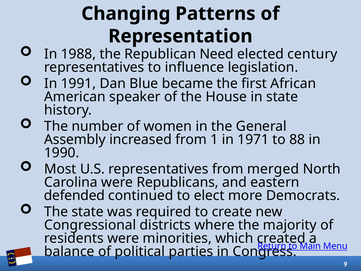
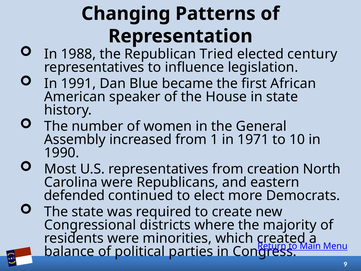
Need: Need -> Tried (217, 54)
88: 88 -> 10 (297, 139)
merged: merged -> creation (273, 169)
